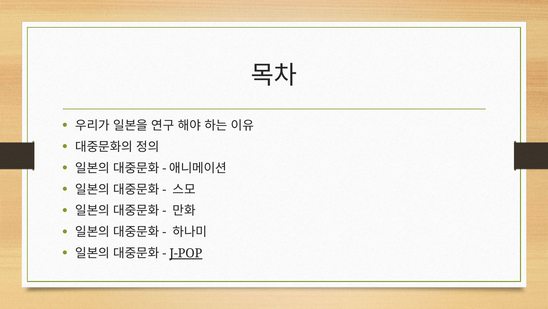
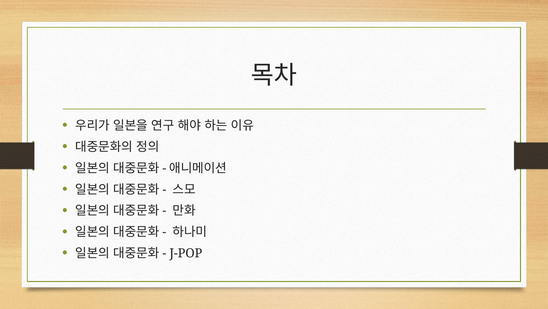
J-POP underline: present -> none (186, 253)
